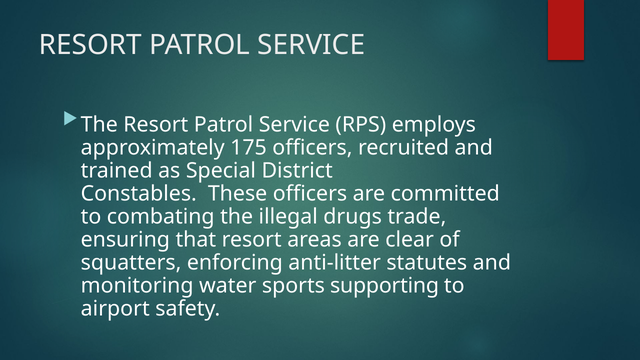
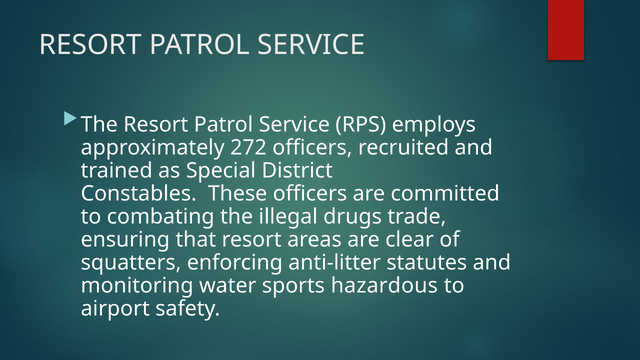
175: 175 -> 272 (249, 148)
supporting: supporting -> hazardous (384, 286)
